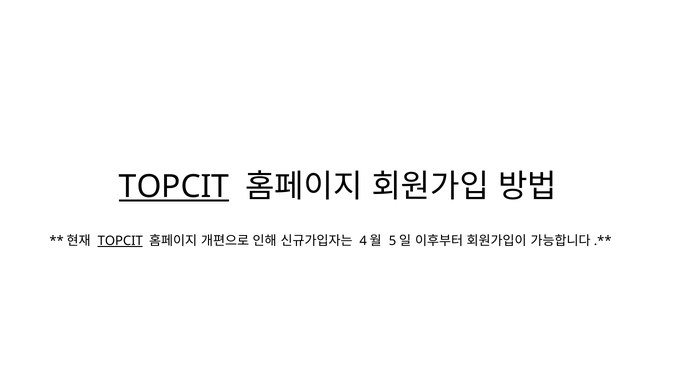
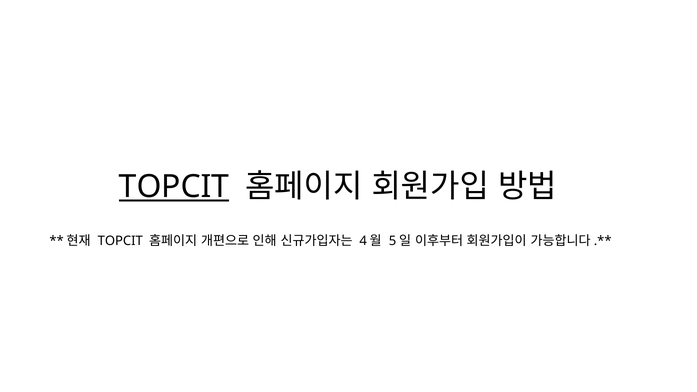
TOPCIT underline: present -> none (120, 241)
